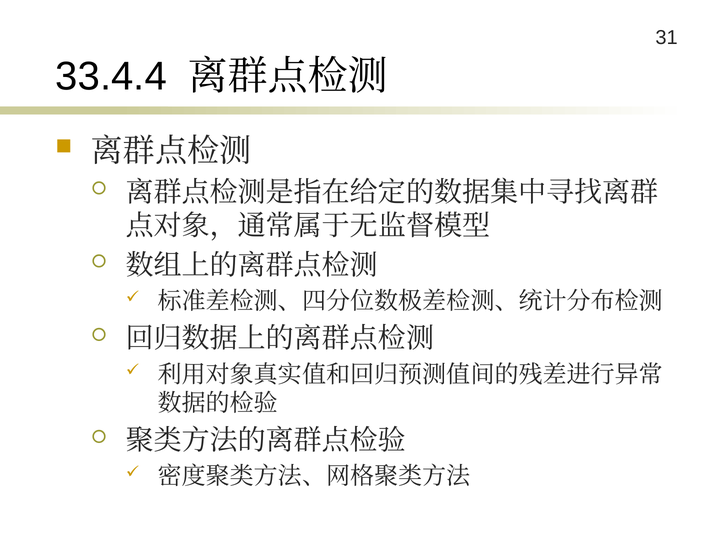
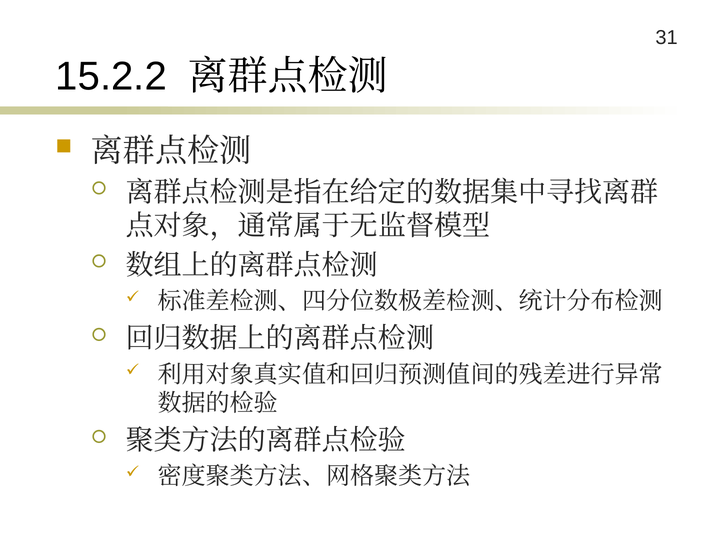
33.4.4: 33.4.4 -> 15.2.2 (111, 76)
